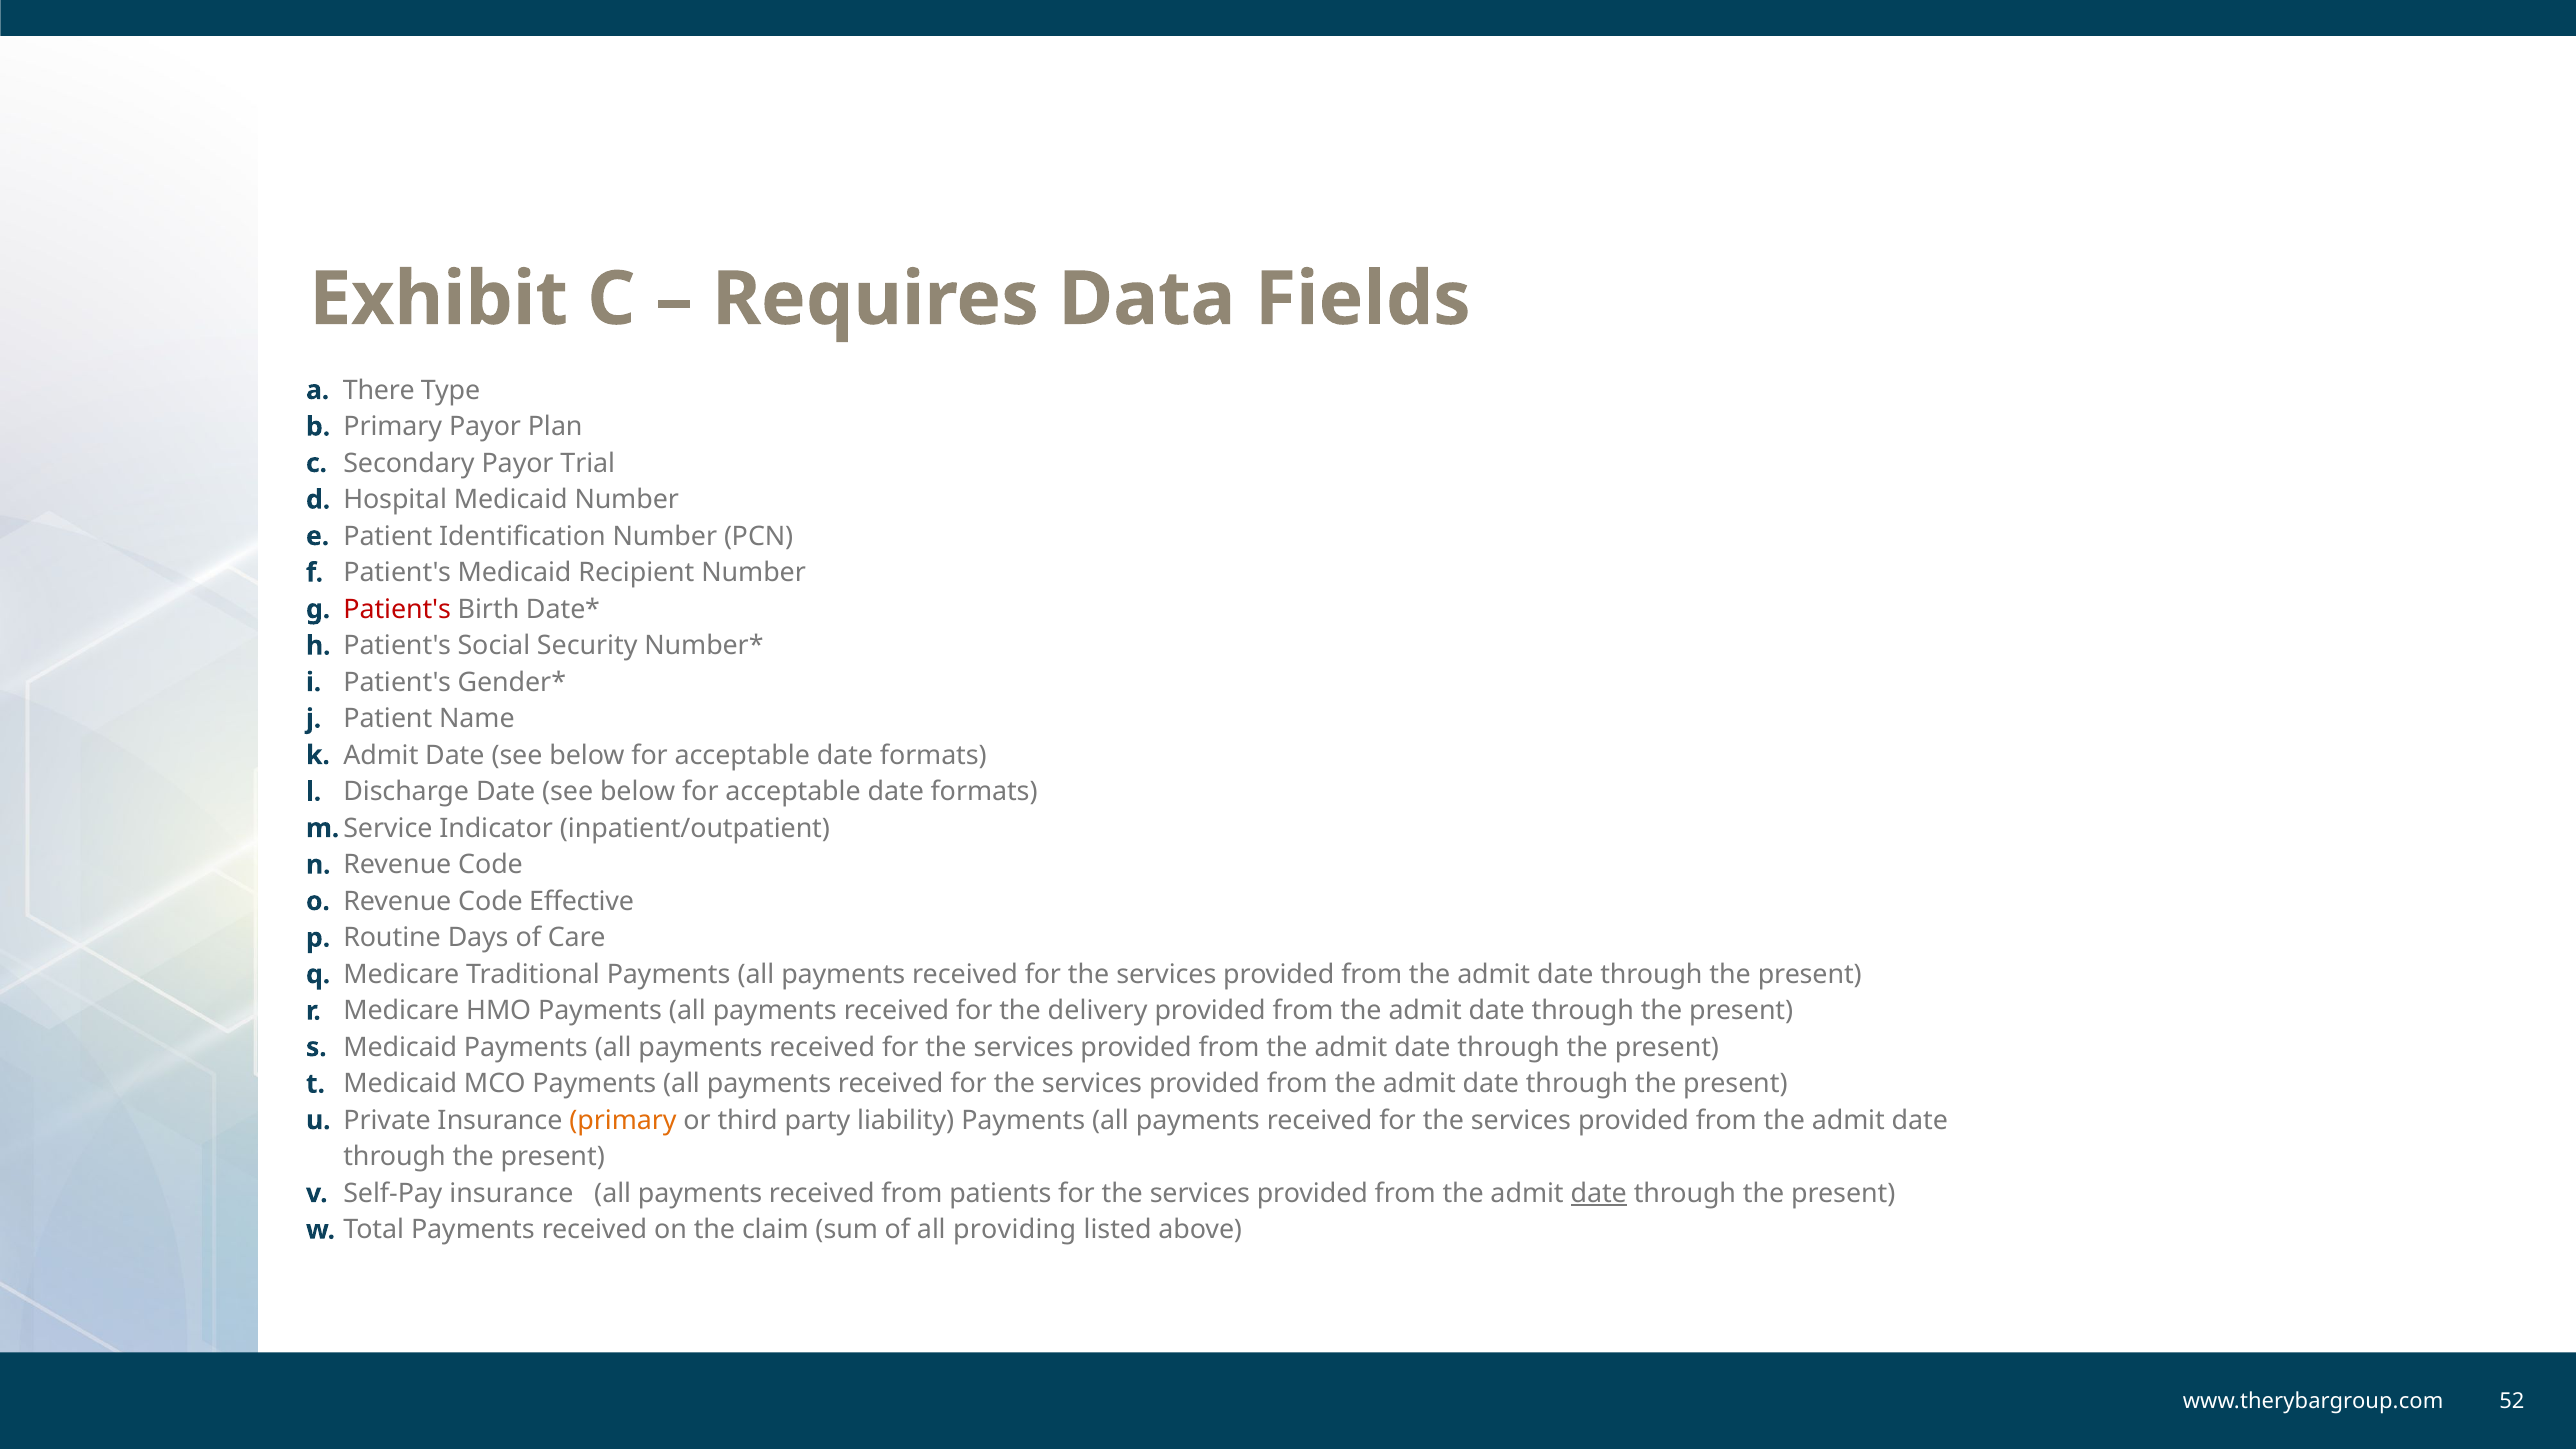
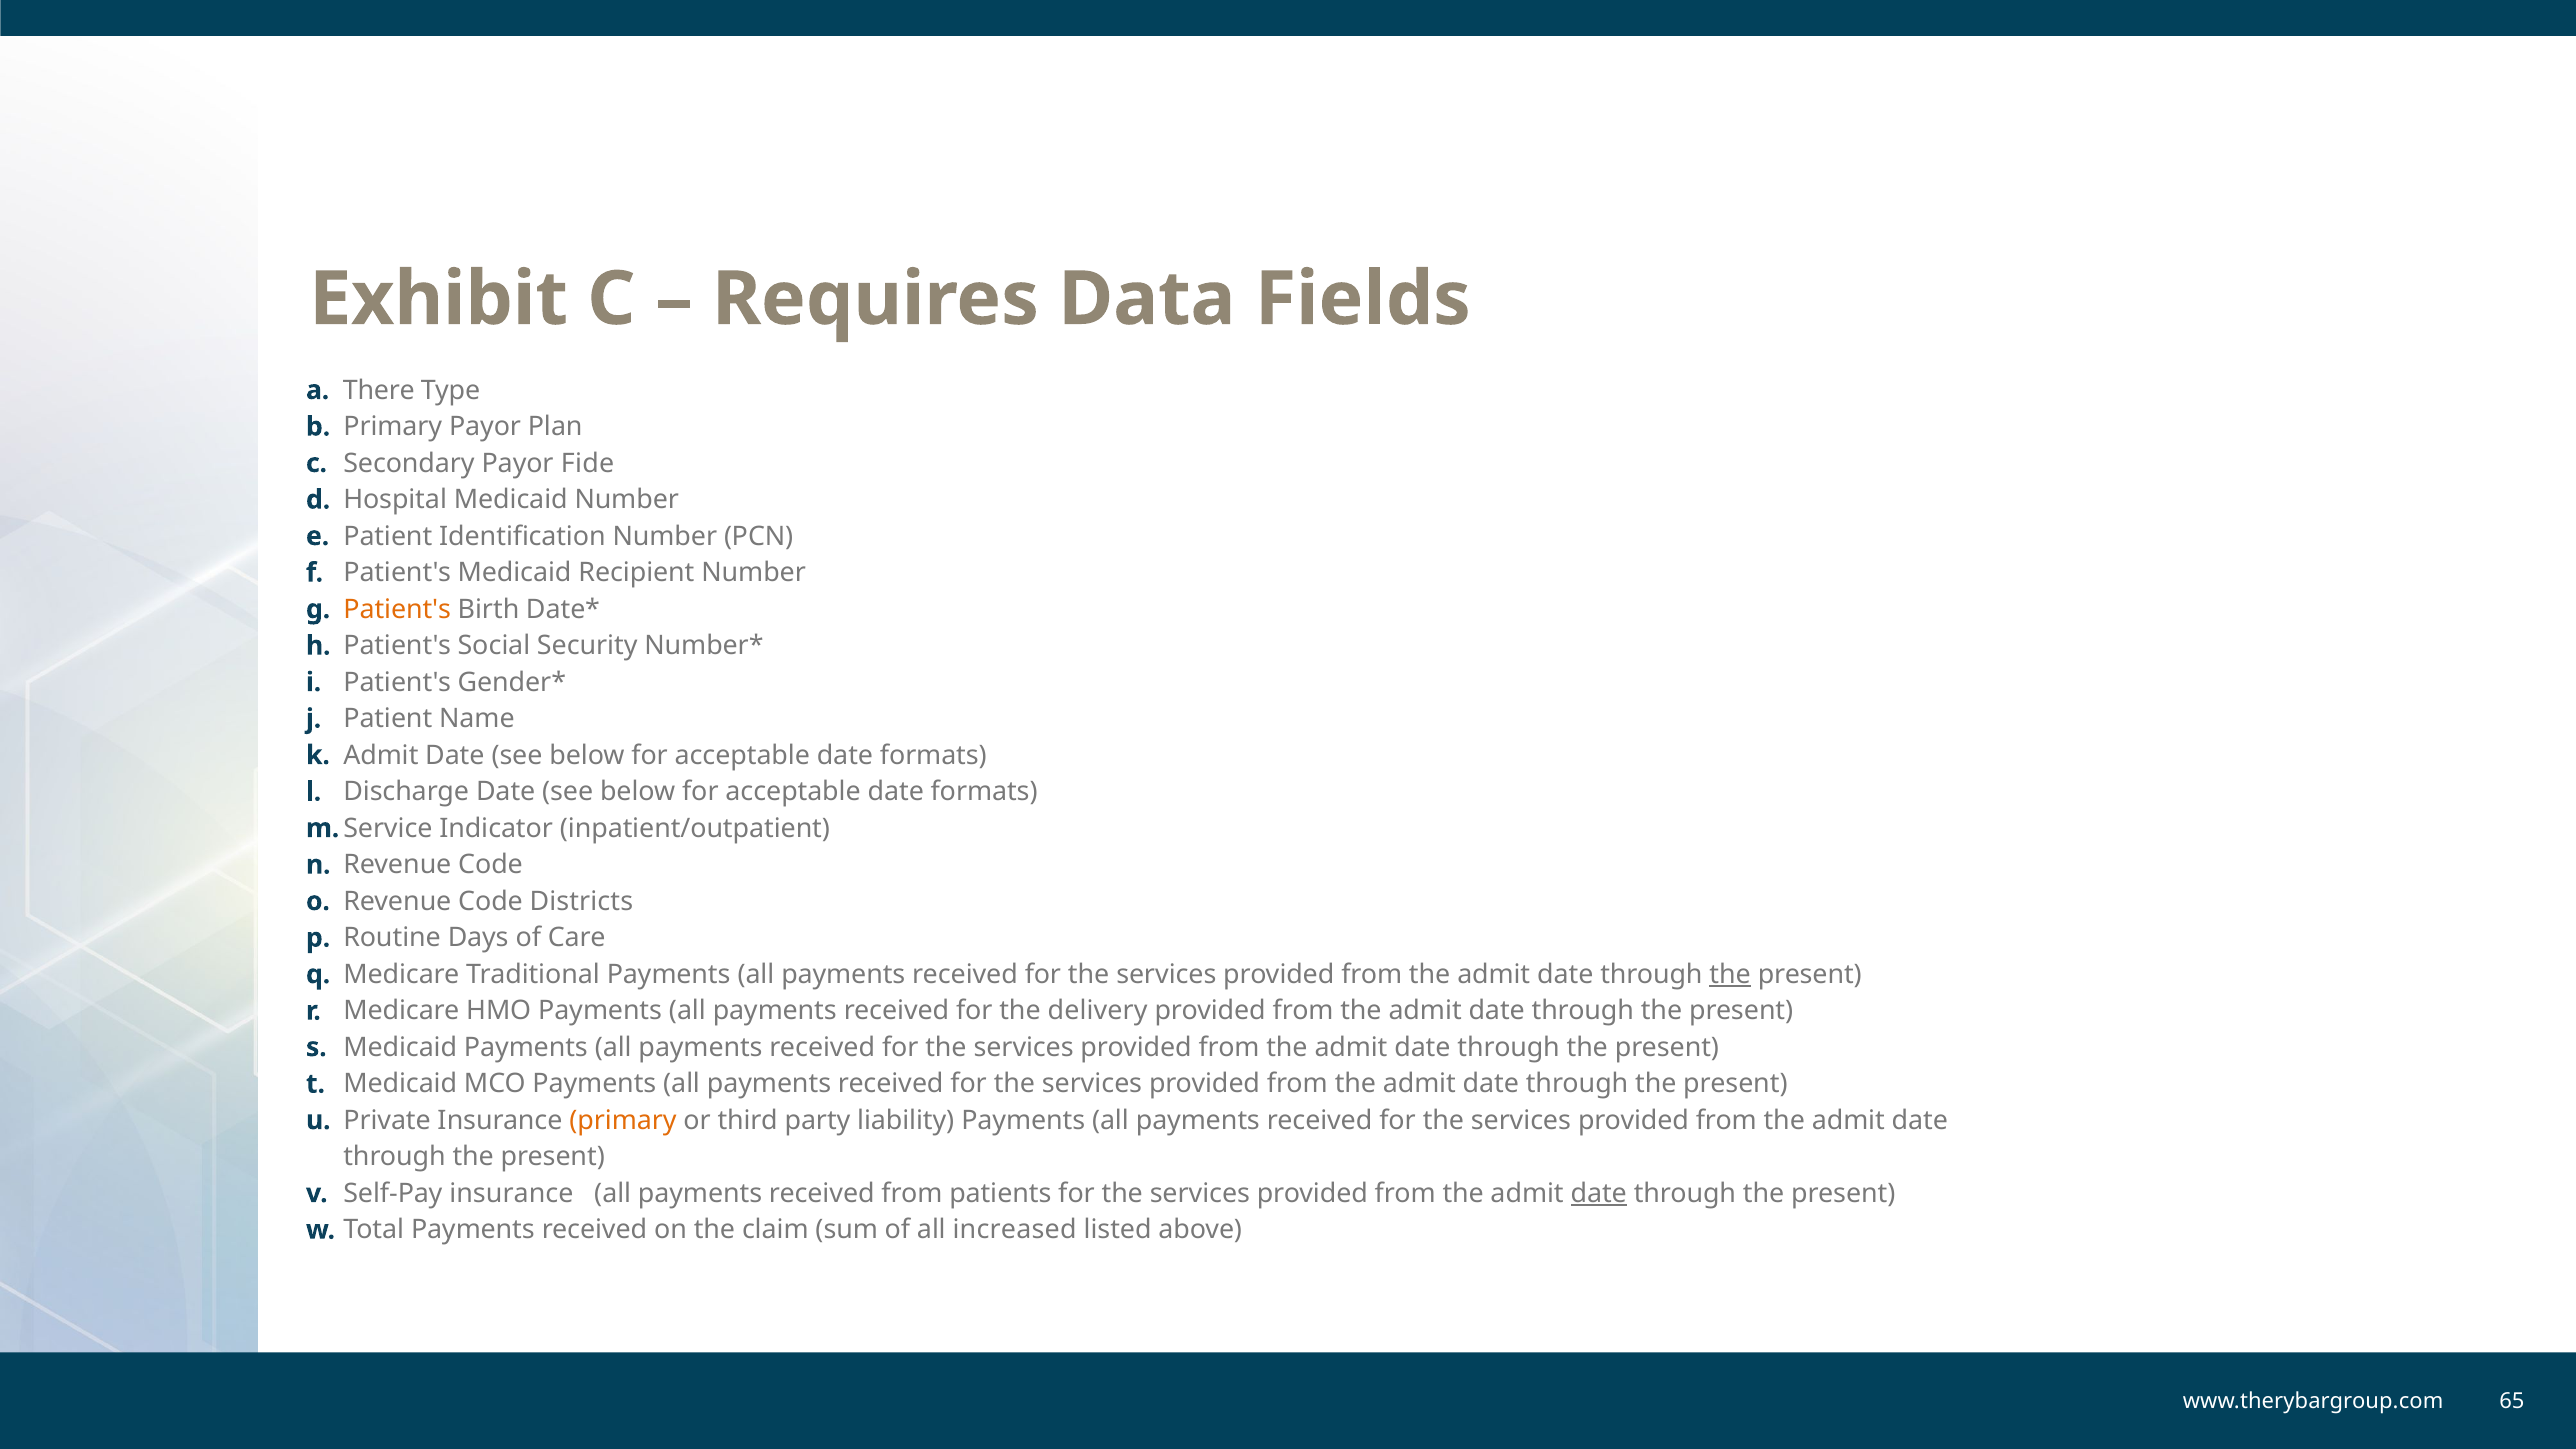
Trial: Trial -> Fide (588, 463)
Patient's colour: red -> orange (397, 609)
Effective: Effective -> Districts (581, 901)
the underline: none -> present (1730, 974)
providing: providing -> increased (1015, 1230)
52: 52 -> 65 (2512, 1401)
